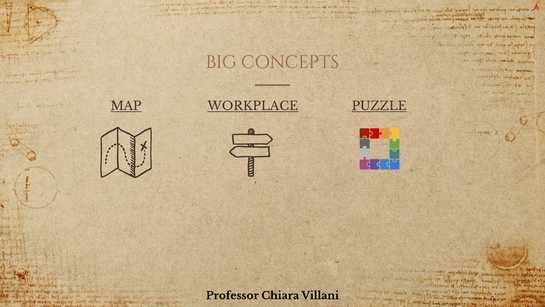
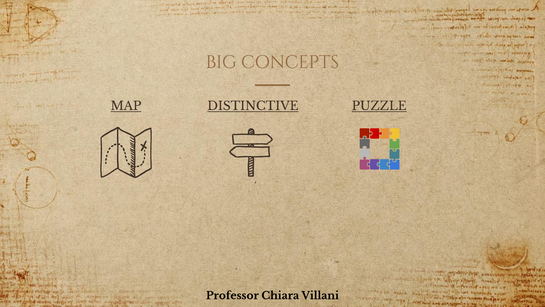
WORKPLACE: WORKPLACE -> DISTINCTIVE (253, 106)
